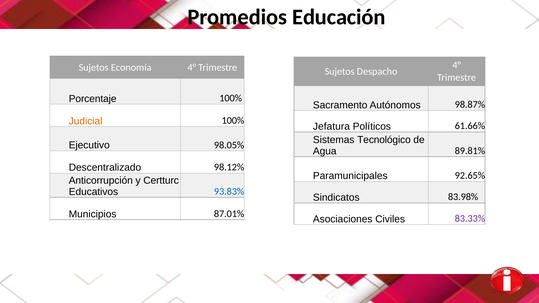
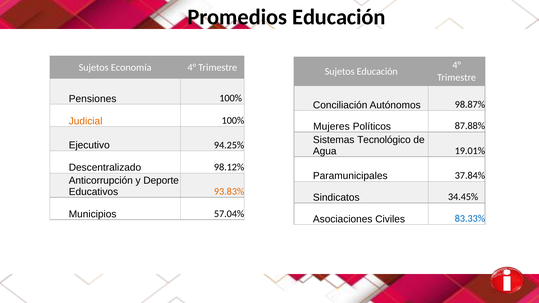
Sujetos Despacho: Despacho -> Educación (377, 71)
Porcentaje: Porcentaje -> Pensiones (93, 99)
Sacramento: Sacramento -> Conciliación (340, 105)
Jefatura: Jefatura -> Mujeres (331, 127)
61.66%: 61.66% -> 87.88% (470, 126)
98.05%: 98.05% -> 94.25% (229, 145)
89.81%: 89.81% -> 19.01% (470, 151)
92.65%: 92.65% -> 37.84% (470, 176)
Certturc: Certturc -> Deporte (161, 181)
93.83% colour: blue -> orange (229, 191)
83.98%: 83.98% -> 34.45% (463, 197)
87.01%: 87.01% -> 57.04% (229, 214)
83.33% colour: purple -> blue (470, 219)
